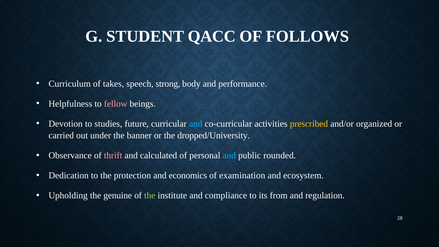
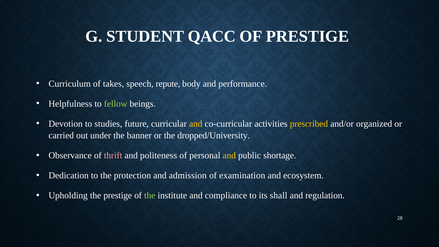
OF FOLLOWS: FOLLOWS -> PRESTIGE (307, 36)
strong: strong -> repute (168, 84)
fellow colour: pink -> light green (116, 104)
and colour: light blue -> yellow (196, 124)
calculated: calculated -> politeness (159, 155)
and colour: light blue -> yellow (229, 155)
rounded: rounded -> shortage (280, 155)
economics: economics -> admission (188, 175)
the genuine: genuine -> prestige (118, 195)
from: from -> shall (279, 195)
